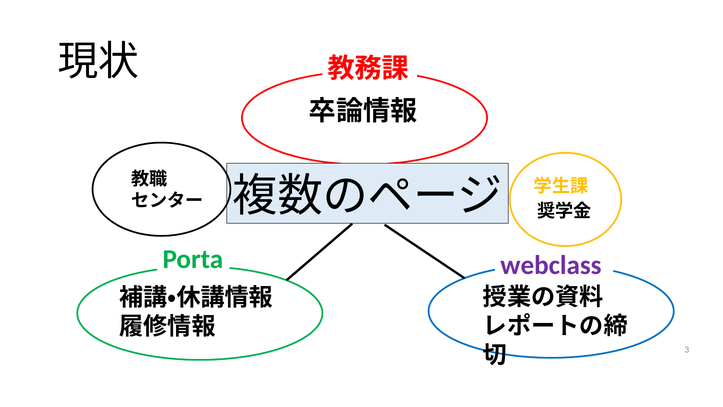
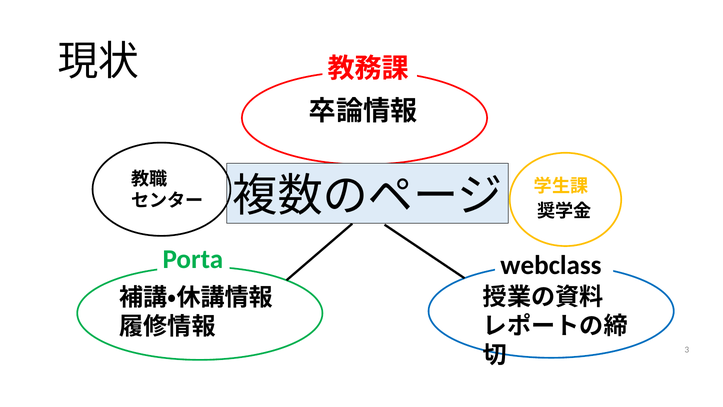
webclass colour: purple -> black (551, 265)
